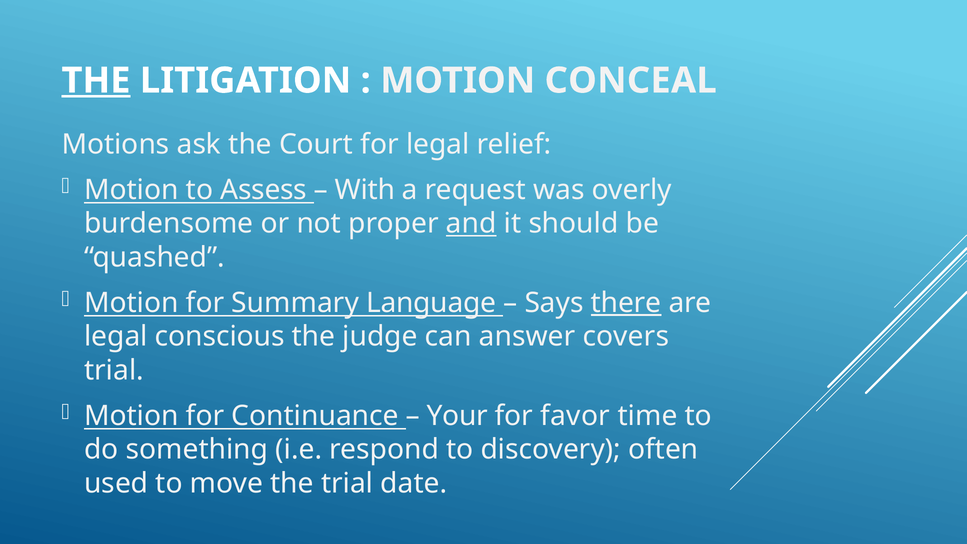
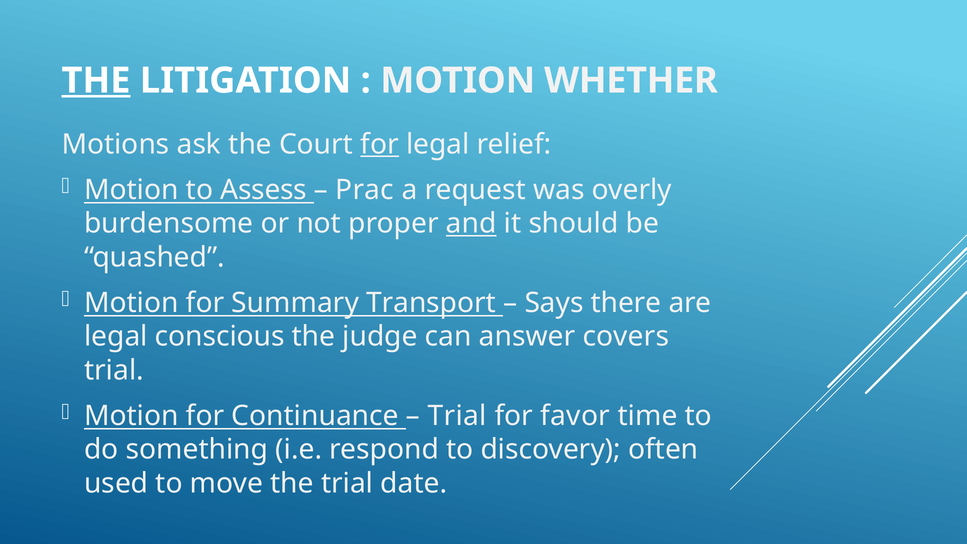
CONCEAL: CONCEAL -> WHETHER (631, 81)
for underline: none -> present (380, 144)
With: With -> Prac (365, 190)
Language: Language -> Transport (431, 303)
there underline: present -> none (626, 303)
Your: Your -> Trial (457, 416)
